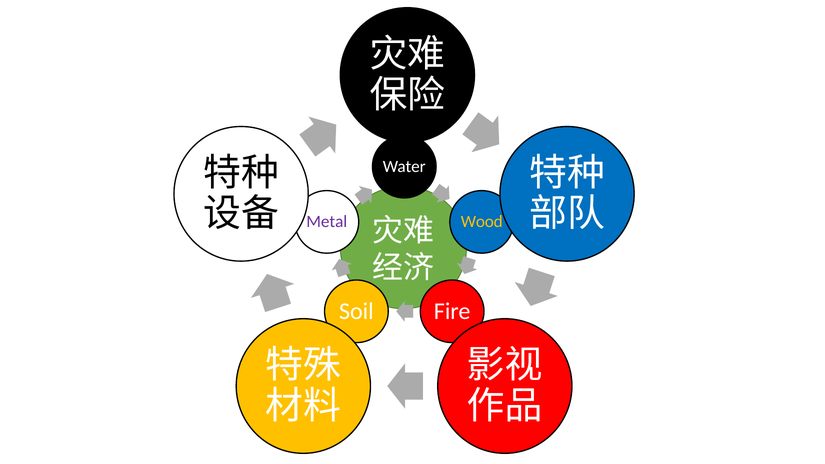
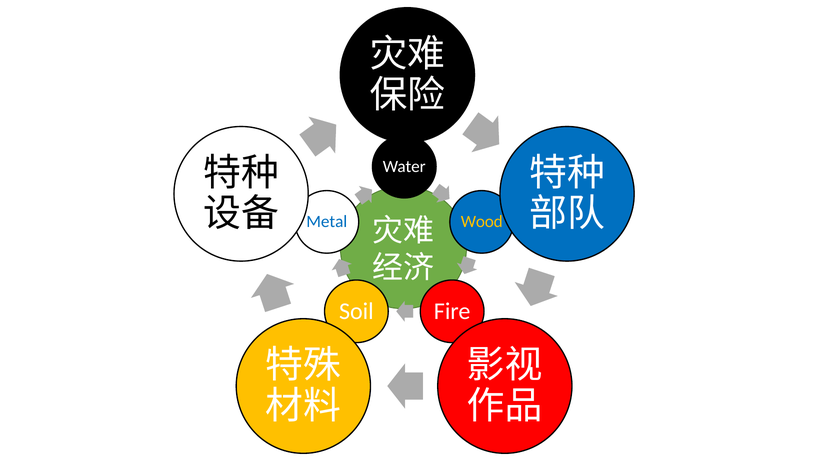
Metal colour: purple -> blue (327, 222)
